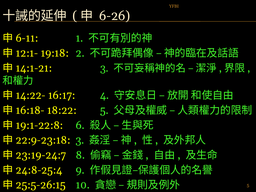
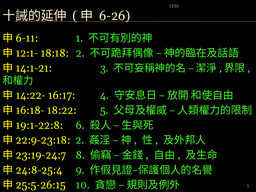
19:18: 19:18 -> 18:18 (55, 53)
3: 3 -> 2 (80, 140)
